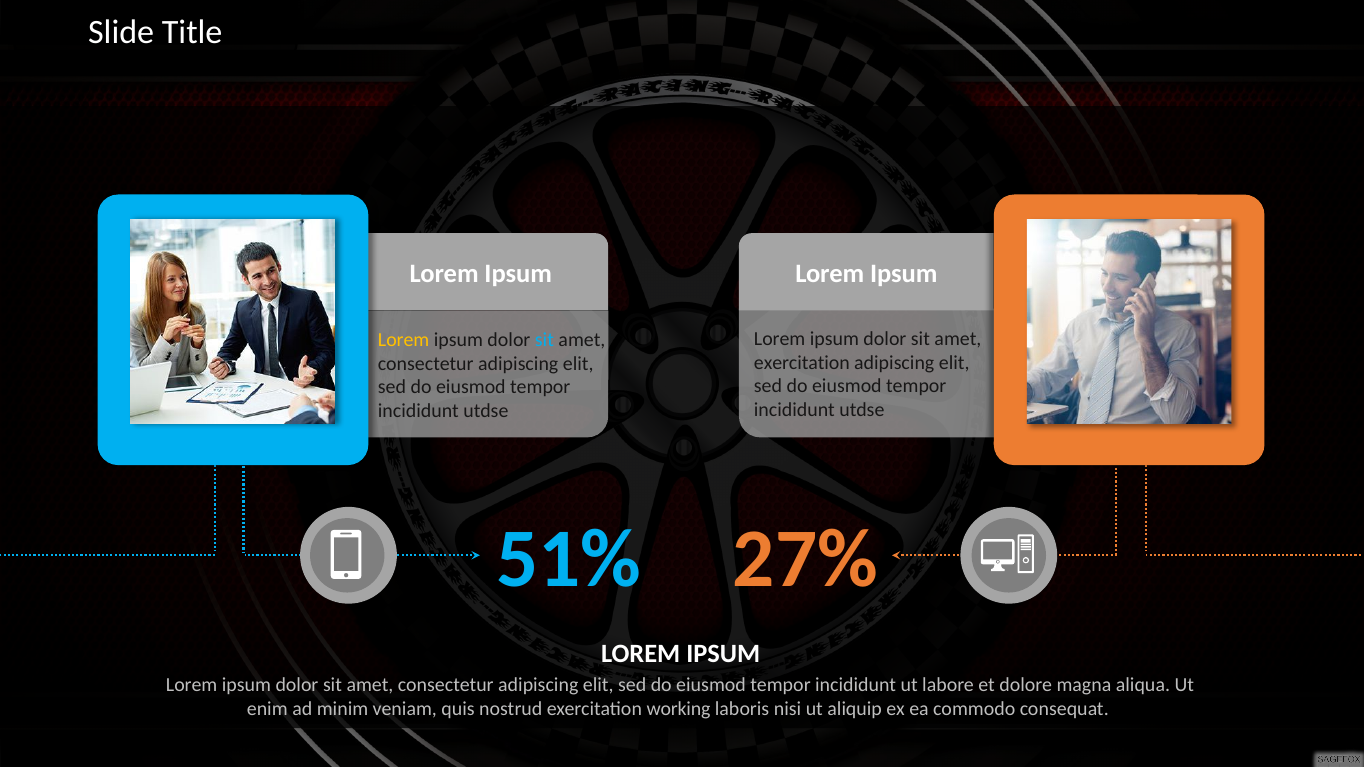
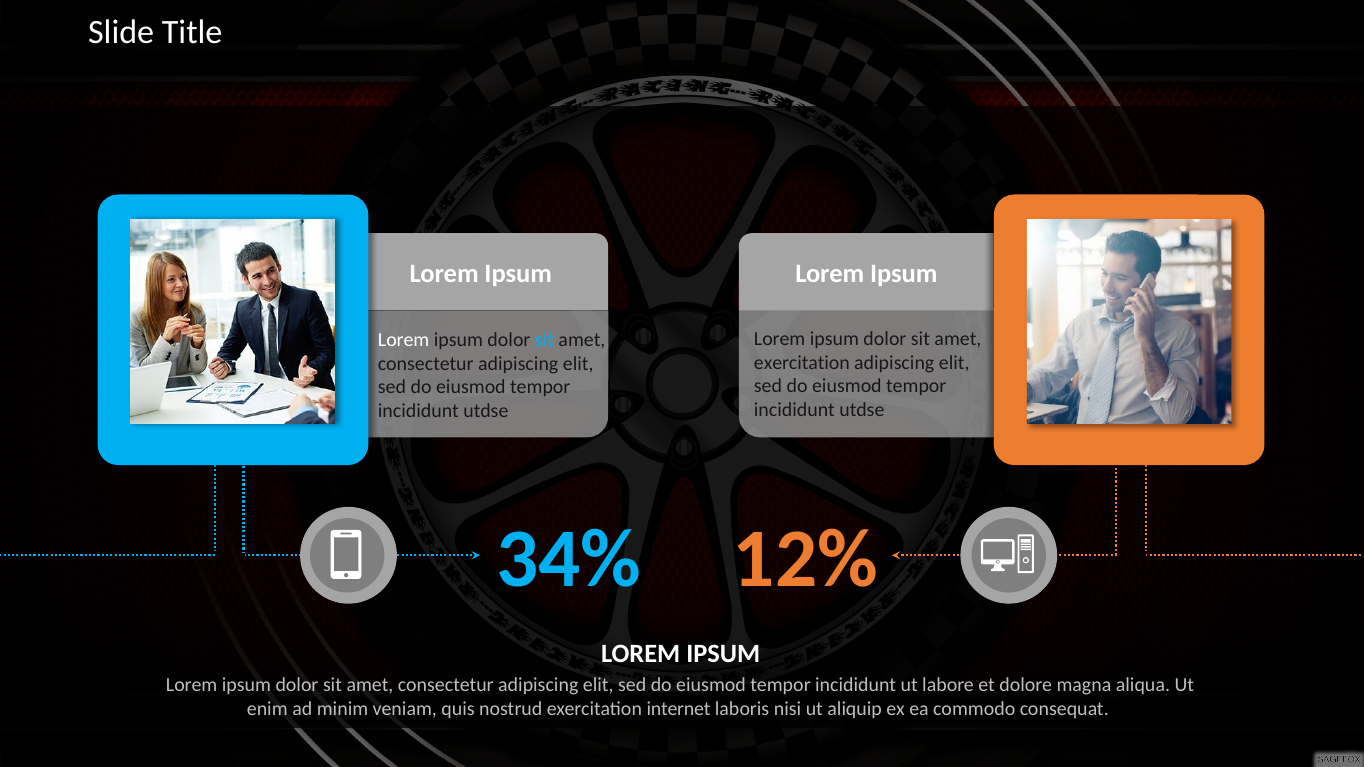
Lorem colour: yellow -> white (404, 340)
51%: 51% -> 34% (569, 559)
27%: 27% -> 12% (805, 560)
working: working -> internet (679, 709)
